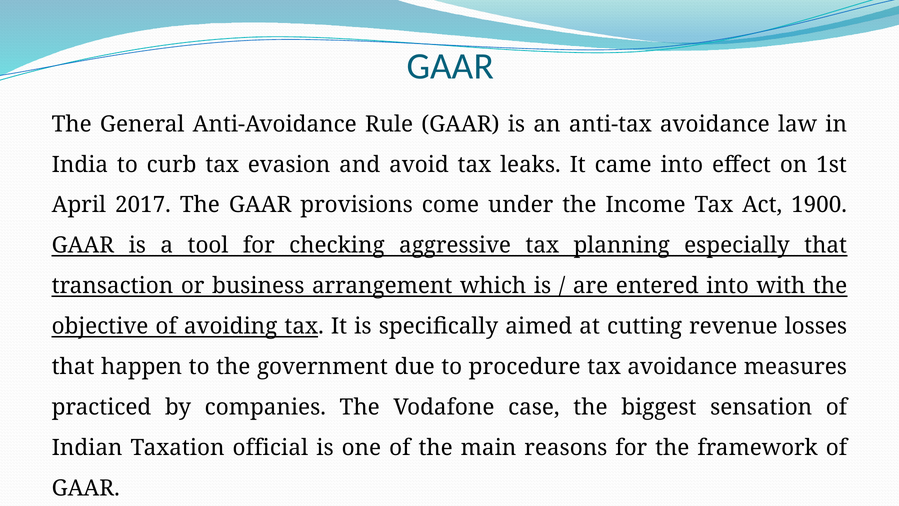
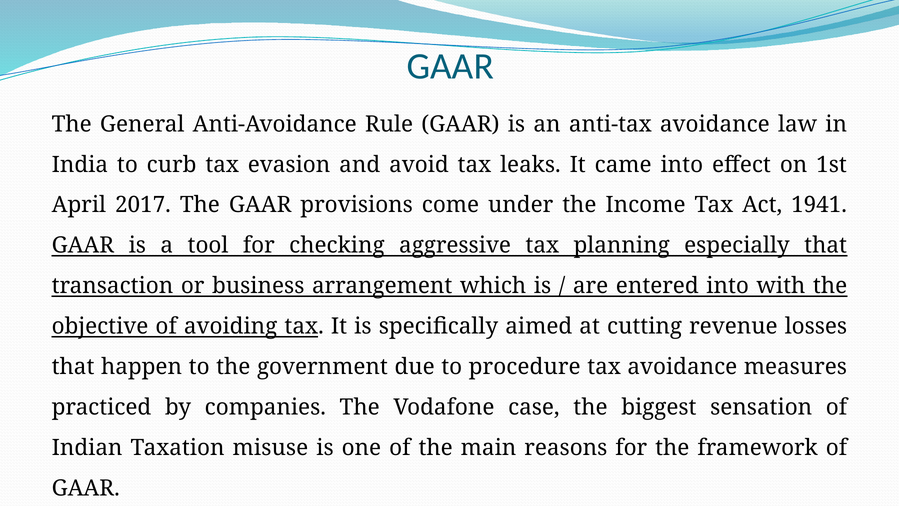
1900: 1900 -> 1941 (819, 205)
official: official -> misuse (270, 448)
